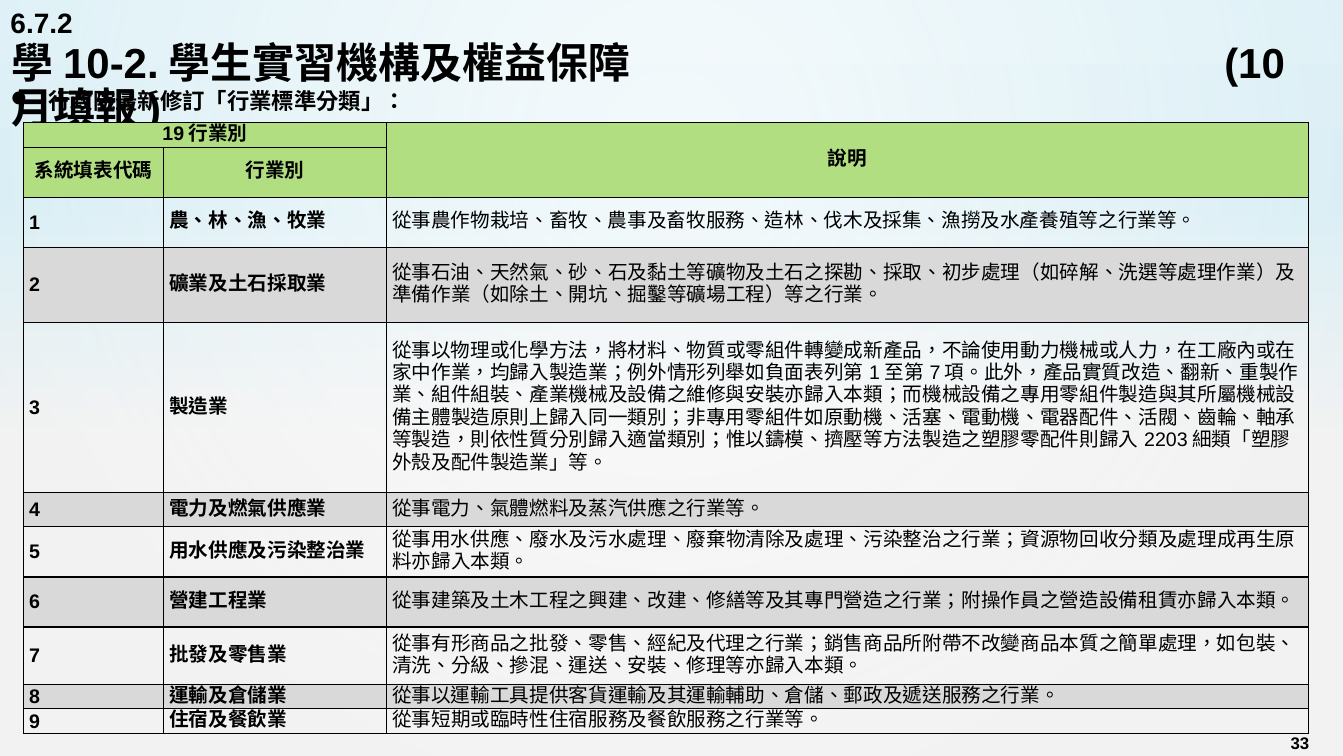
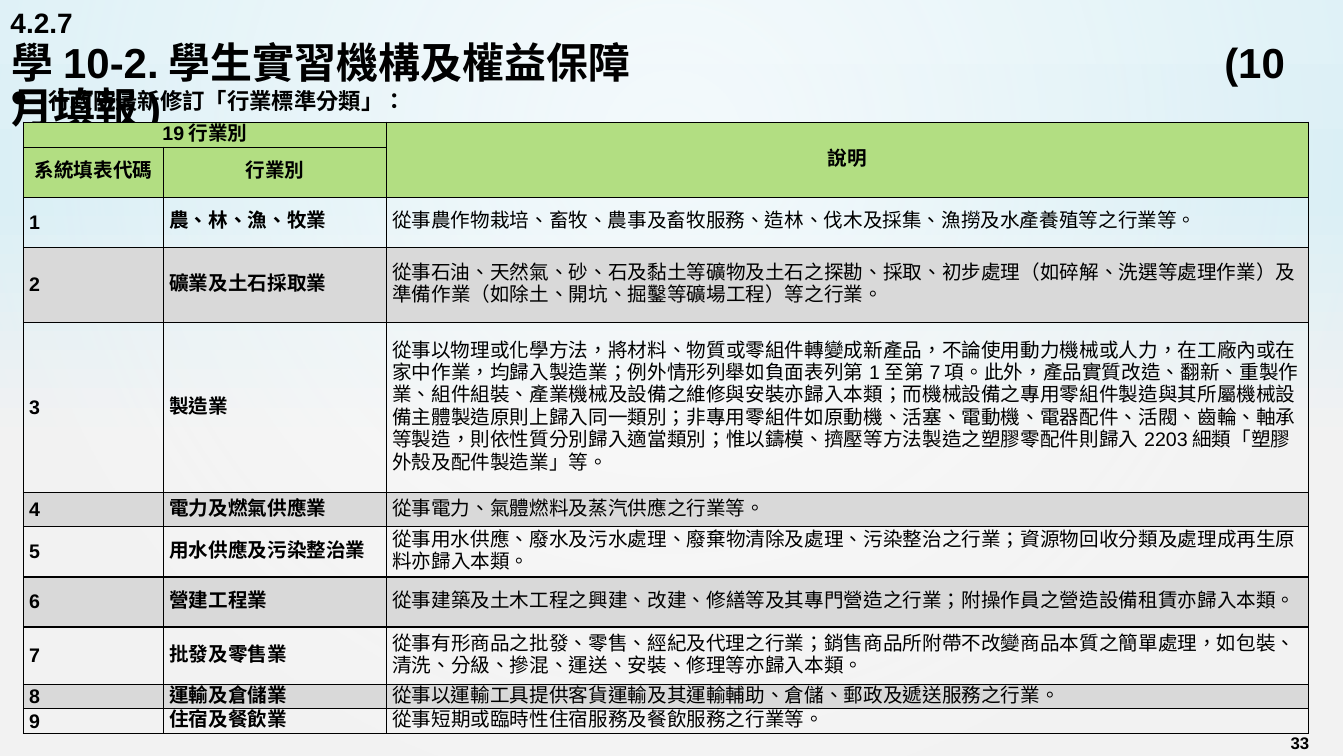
6.7.2: 6.7.2 -> 4.2.7 (42, 24)
